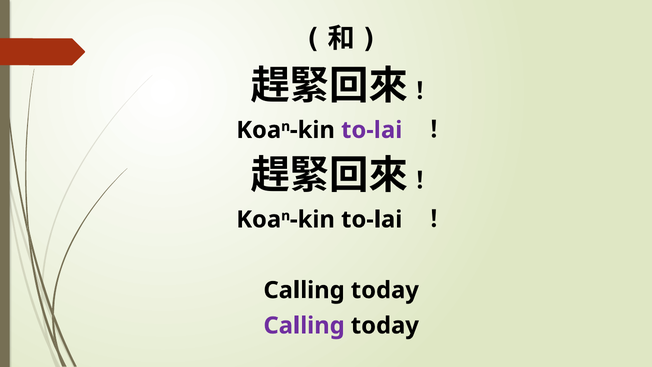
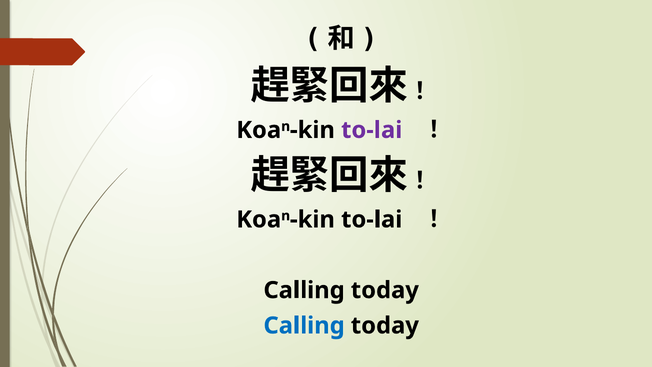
Calling colour: purple -> blue (304, 325)
